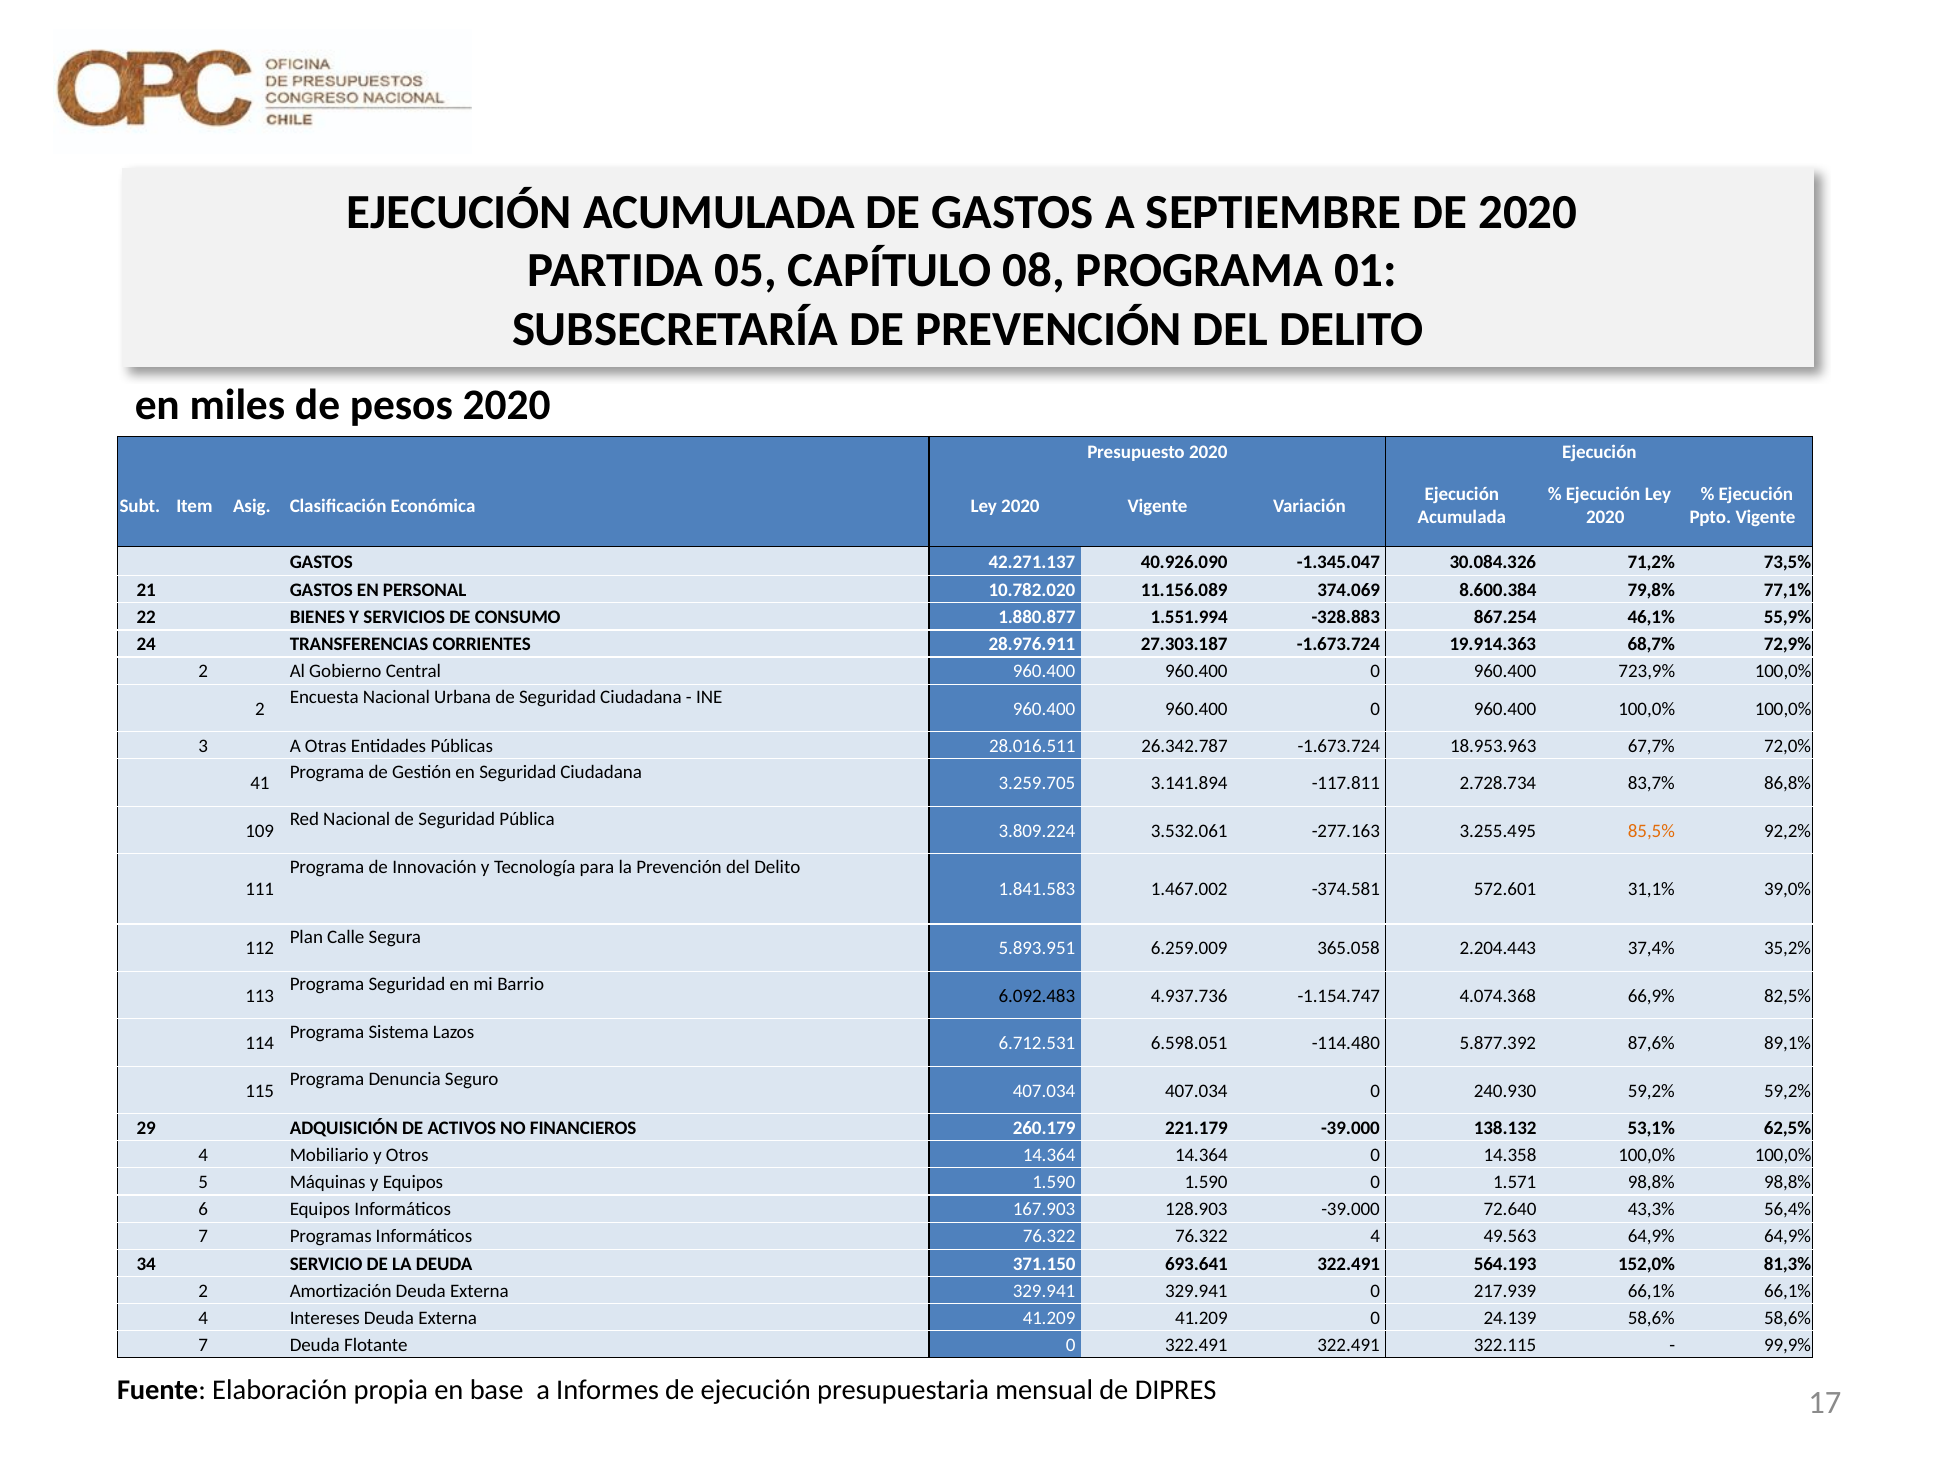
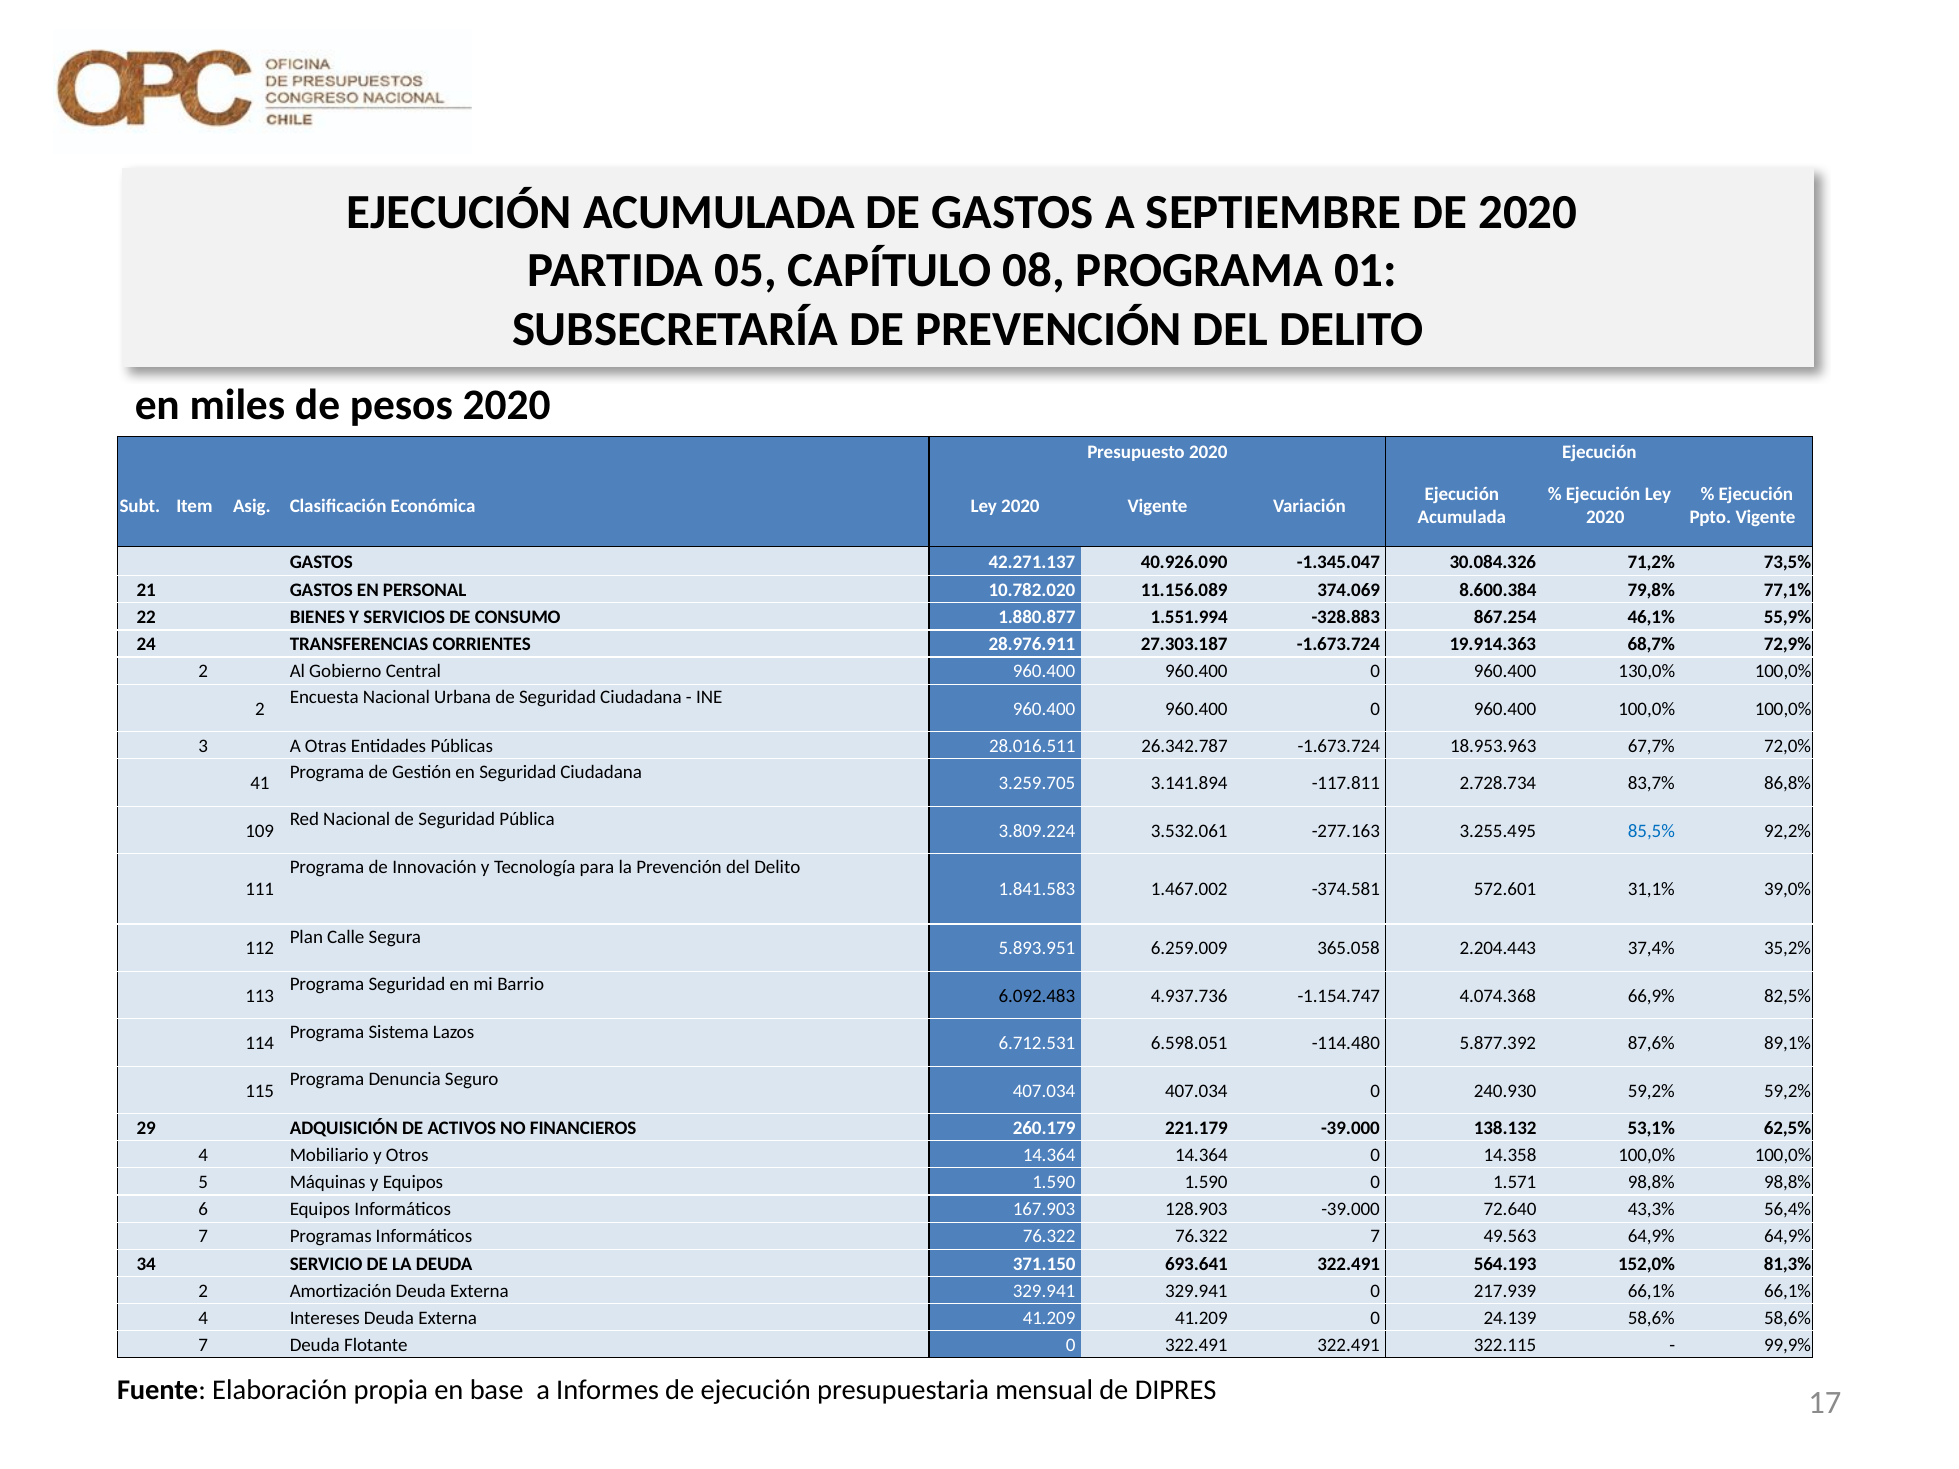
723,9%: 723,9% -> 130,0% (1647, 672)
85,5% colour: orange -> blue (1651, 831)
76.322 4: 4 -> 7 (1375, 1237)
